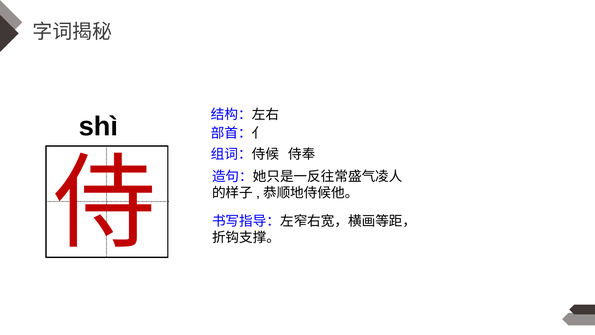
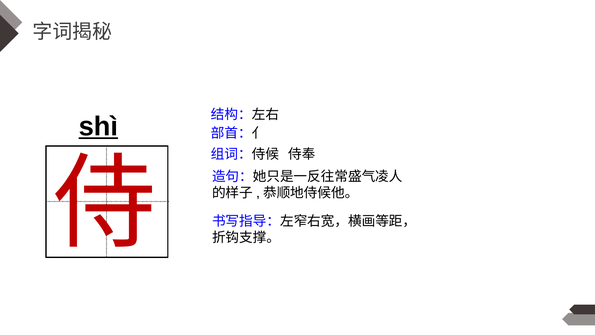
shì underline: none -> present (98, 126)
